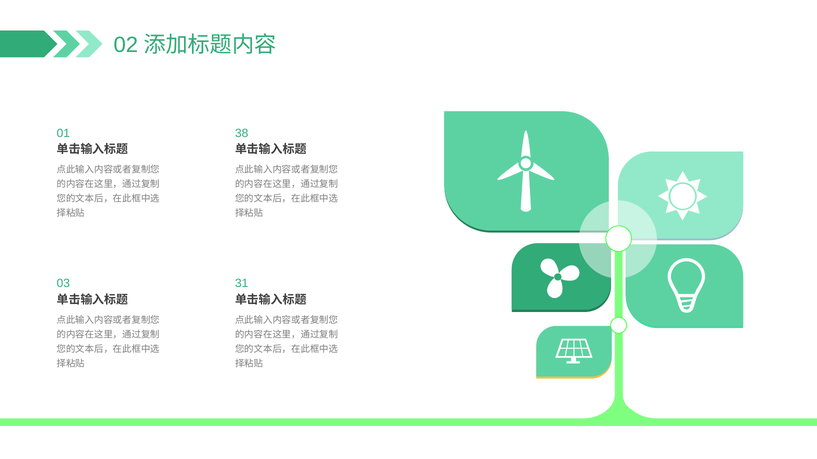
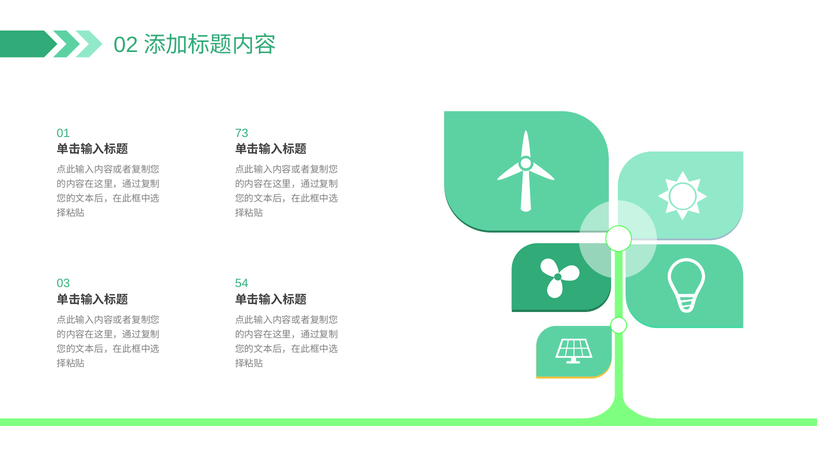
38: 38 -> 73 (242, 133)
31: 31 -> 54 (242, 284)
